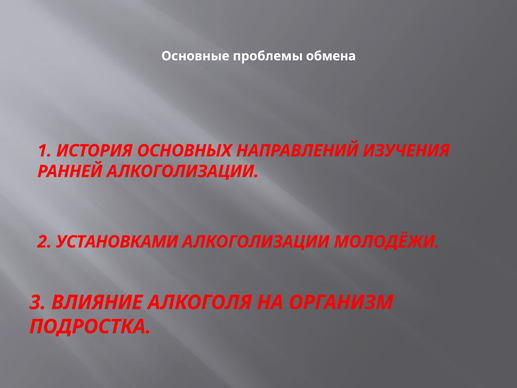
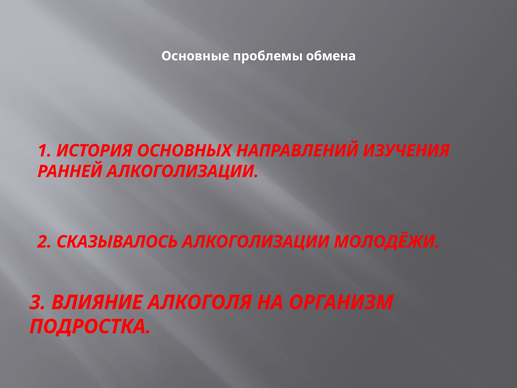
УСТАНОВКАМИ: УСТАНОВКАМИ -> СКАЗЫВАЛОСЬ (117, 242)
